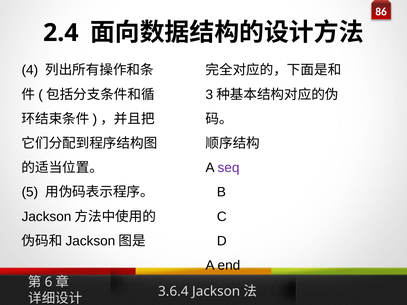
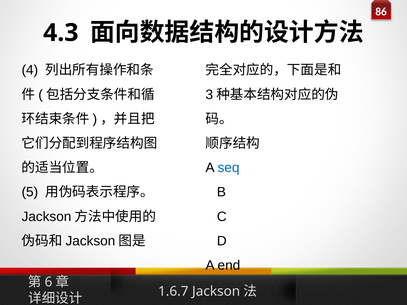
2.4: 2.4 -> 4.3 (61, 33)
seq colour: purple -> blue (229, 168)
3.6.4: 3.6.4 -> 1.6.7 (173, 292)
